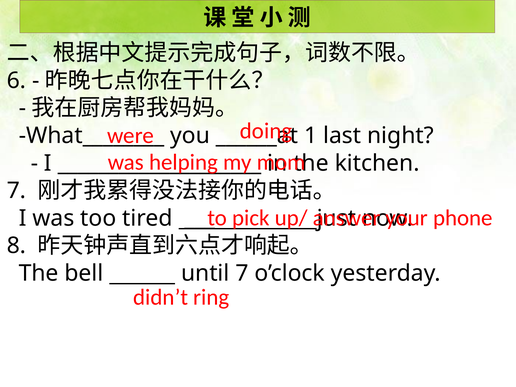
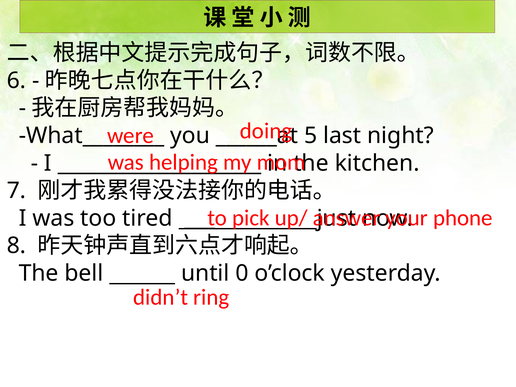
1: 1 -> 5 (311, 136)
until 7: 7 -> 0 (242, 273)
